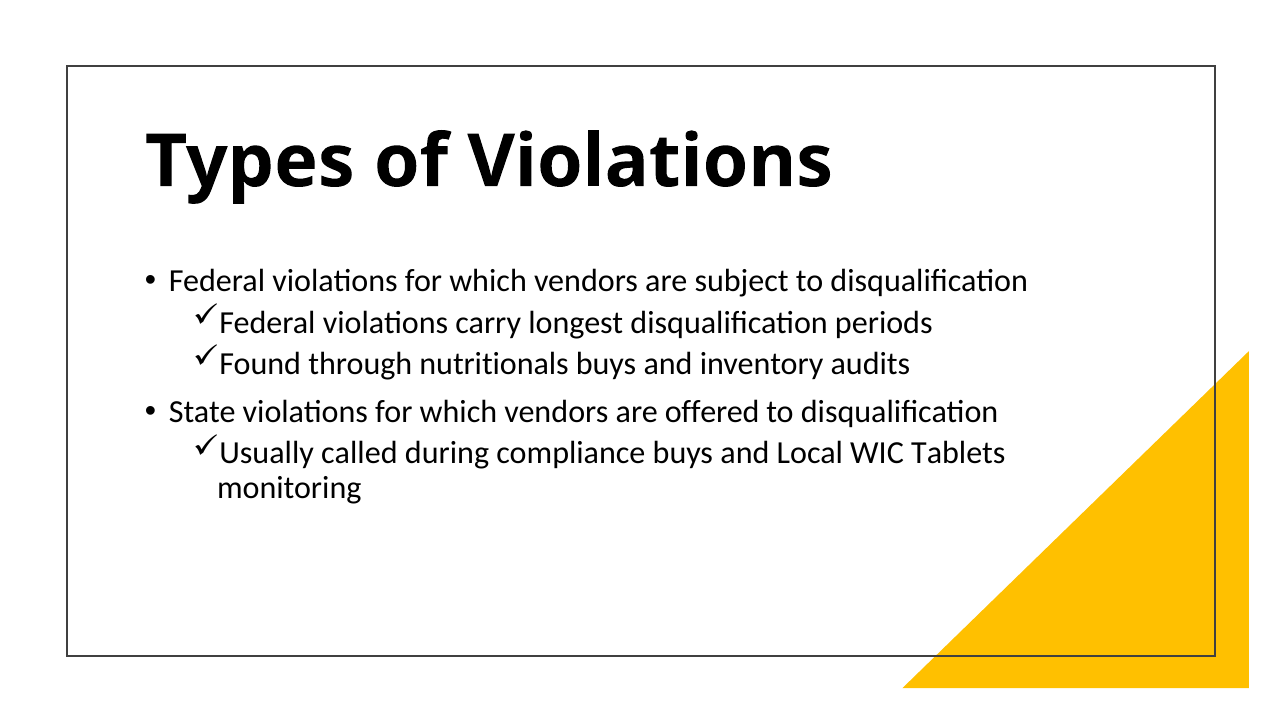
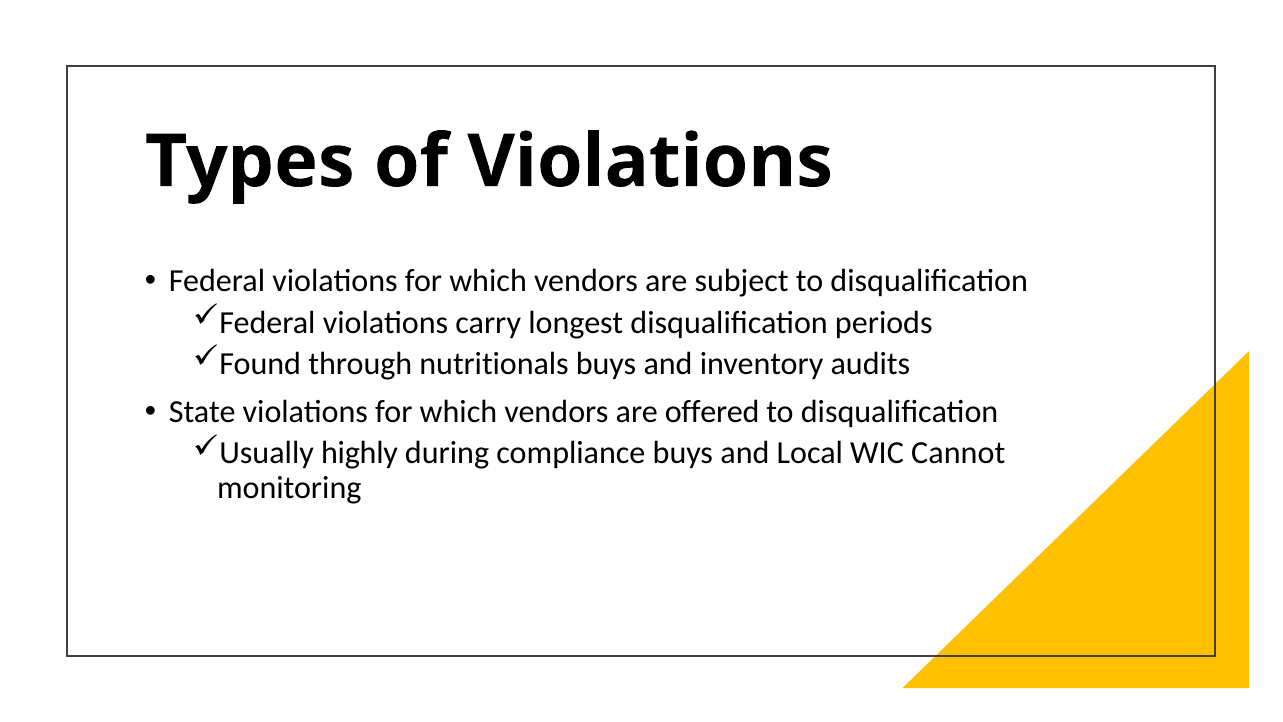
called: called -> highly (360, 453)
Tablets: Tablets -> Cannot (958, 453)
